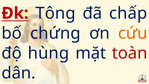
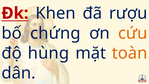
Tông: Tông -> Khen (56, 13)
chấp: chấp -> rượu (128, 13)
toàn colour: red -> orange (130, 53)
